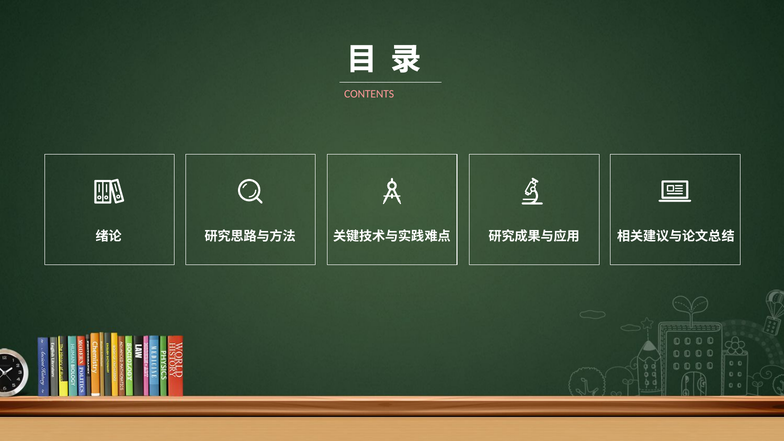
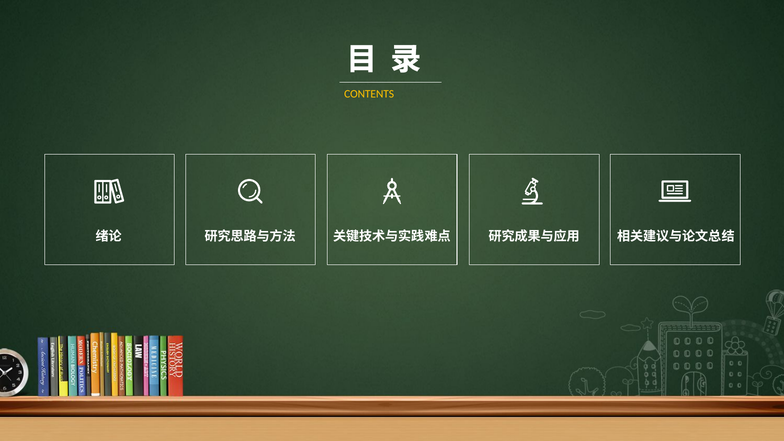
CONTENTS colour: pink -> yellow (369, 94)
